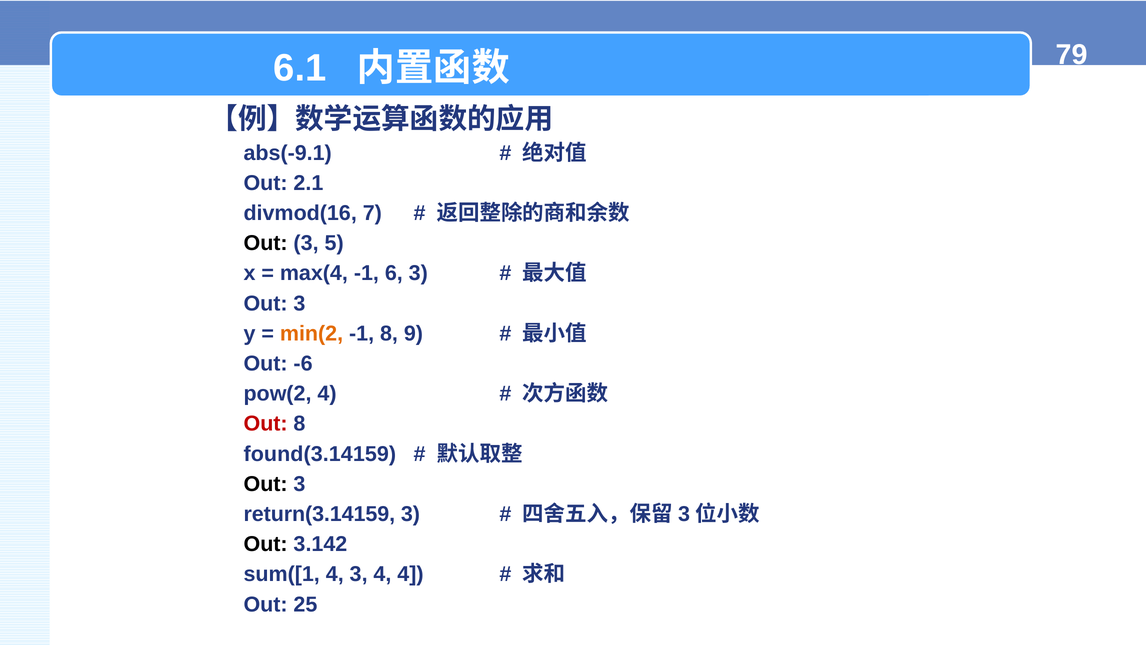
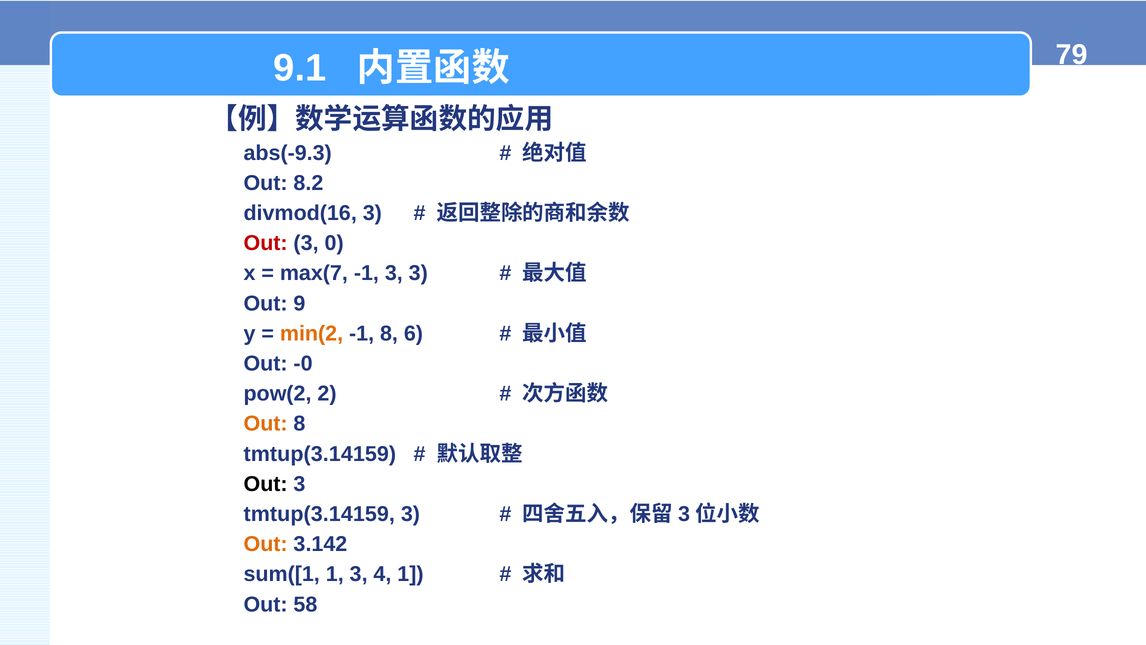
6.1: 6.1 -> 9.1 (300, 68)
abs(-9.1: abs(-9.1 -> abs(-9.3 (288, 153)
2.1: 2.1 -> 8.2 (308, 183)
divmod(16 7: 7 -> 3 (372, 213)
Out colour: black -> red (266, 243)
5: 5 -> 0 (334, 243)
max(4: max(4 -> max(7 (314, 273)
-1 6: 6 -> 3 (394, 273)
3: 3 -> 9 (299, 303)
9: 9 -> 6 (413, 333)
-6: -6 -> -0 (303, 363)
pow(2 4: 4 -> 2 (327, 394)
Out colour: red -> orange (266, 424)
found(3.14159: found(3.14159 -> tmtup(3.14159 (320, 454)
return(3.14159: return(3.14159 -> tmtup(3.14159 (319, 514)
Out colour: black -> orange (266, 544)
sum([1 4: 4 -> 1 (335, 574)
4 4: 4 -> 1 (410, 574)
25: 25 -> 58 (305, 604)
